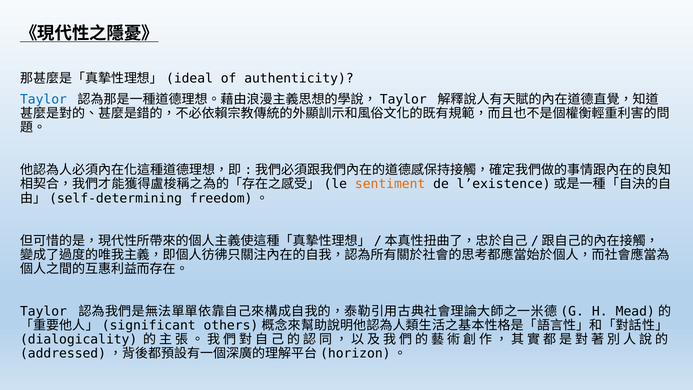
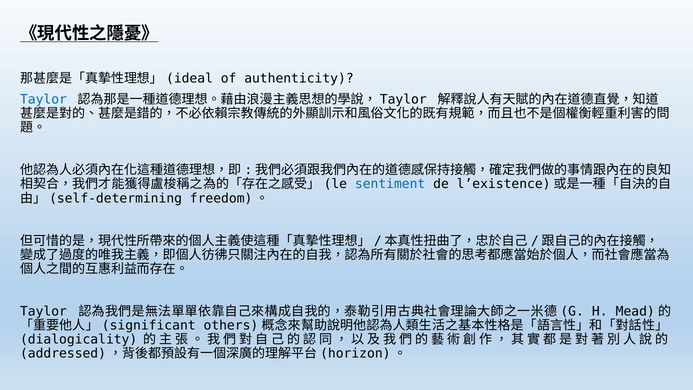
sentiment colour: orange -> blue (390, 184)
